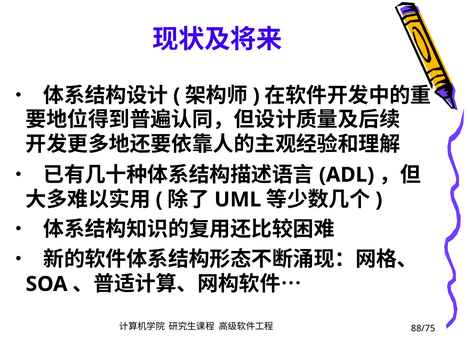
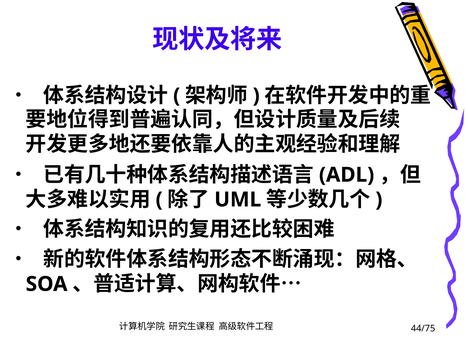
88/75: 88/75 -> 44/75 (423, 329)
